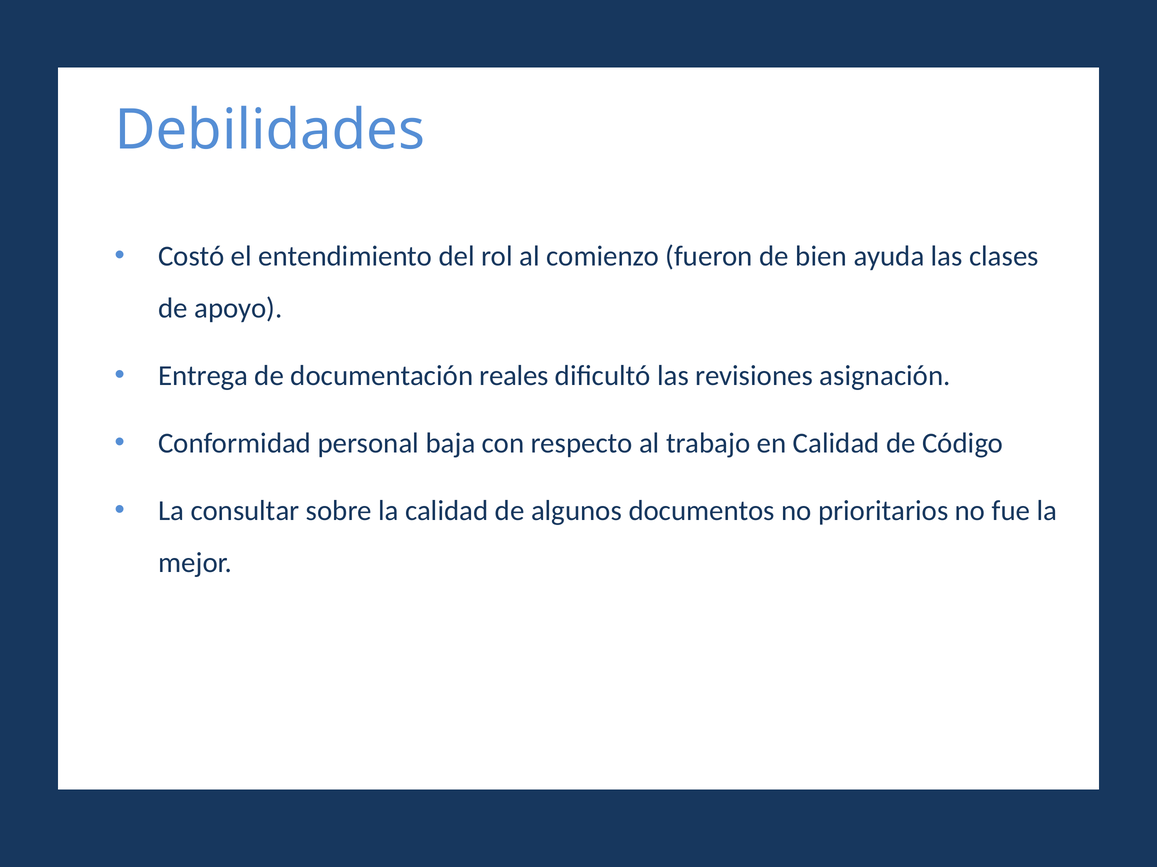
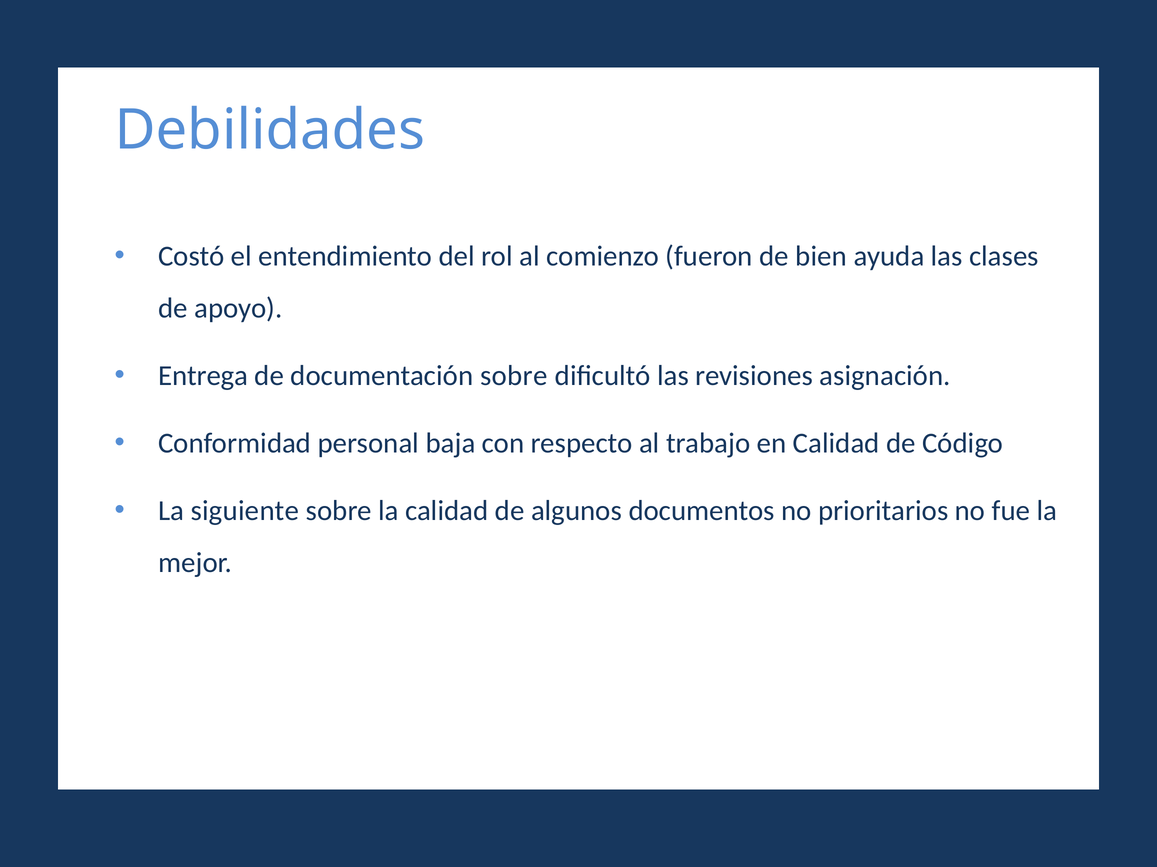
documentación reales: reales -> sobre (514, 376)
consultar: consultar -> siguiente (245, 511)
